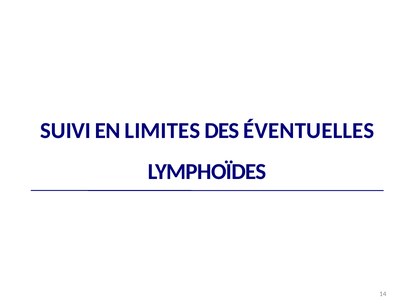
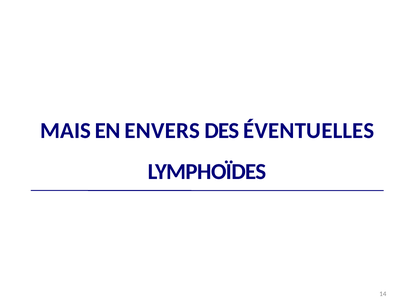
SUIVI: SUIVI -> MAIS (66, 131)
LIMITES: LIMITES -> ENVERS (162, 131)
